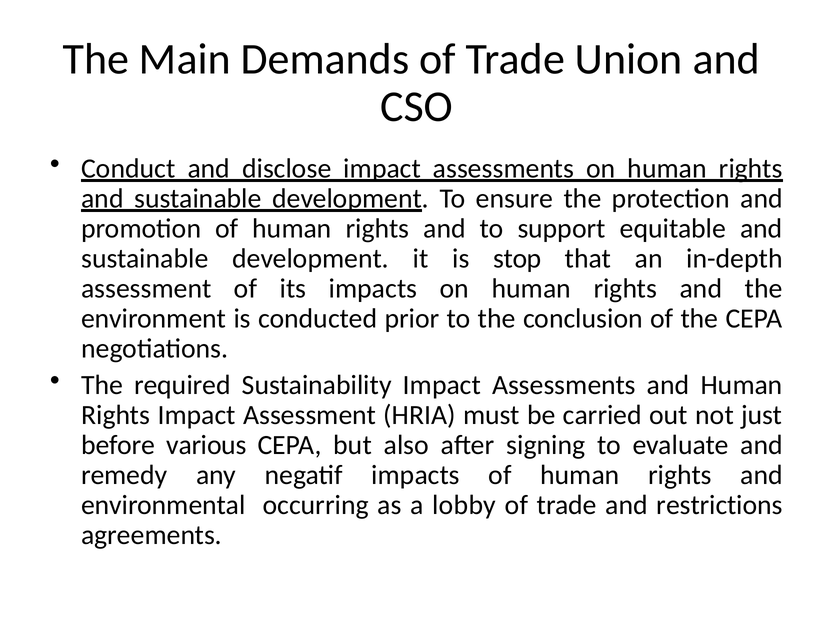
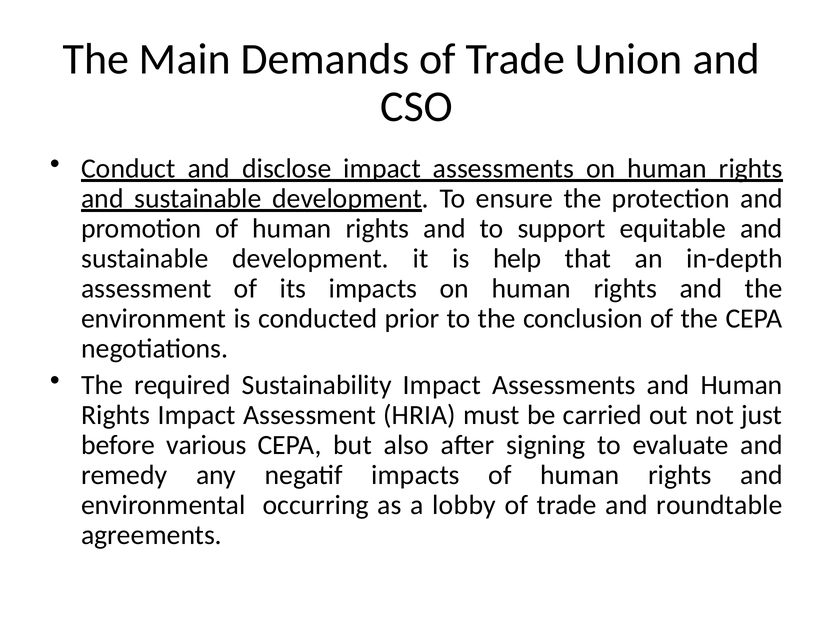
stop: stop -> help (517, 258)
restrictions: restrictions -> roundtable (719, 505)
